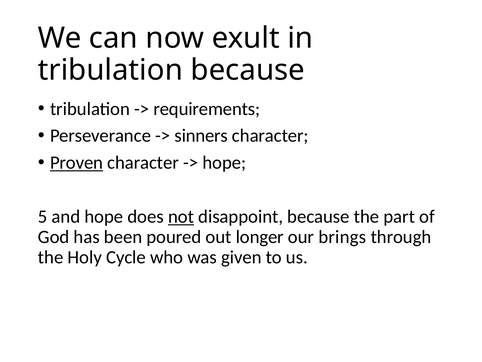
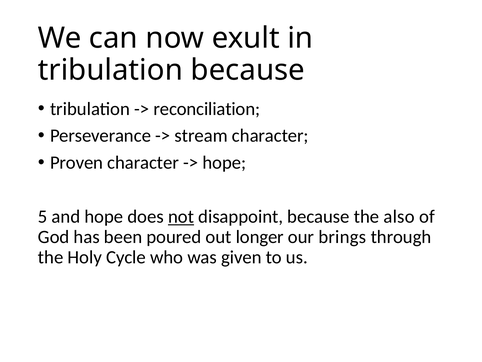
requirements: requirements -> reconciliation (207, 109)
sinners: sinners -> stream (201, 136)
Proven underline: present -> none (77, 163)
part: part -> also (399, 216)
